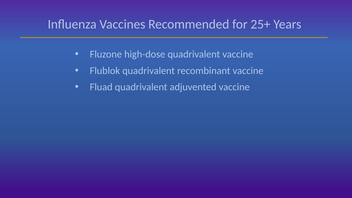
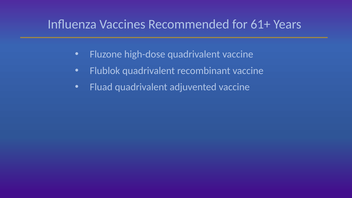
25+: 25+ -> 61+ (260, 24)
